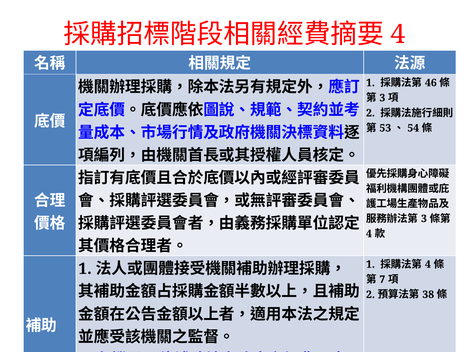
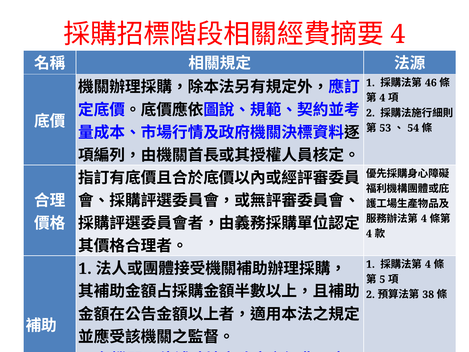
3: 3 -> 4 (382, 98)
3: 3 -> 4 (424, 218)
7: 7 -> 5 (382, 279)
